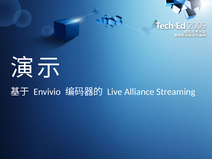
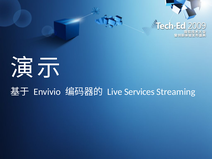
Alliance: Alliance -> Services (139, 92)
